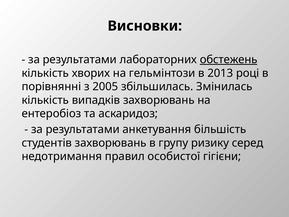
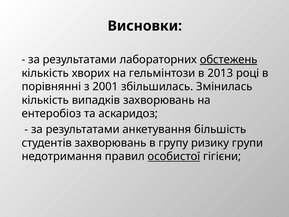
2005: 2005 -> 2001 (105, 87)
серед: серед -> групи (248, 143)
особистої underline: none -> present (174, 156)
